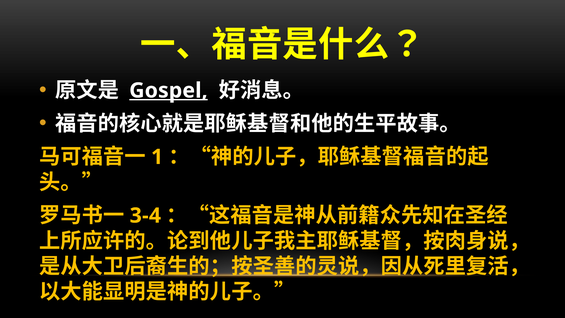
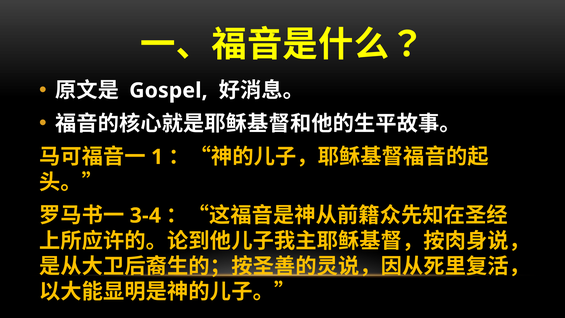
Gospel underline: present -> none (168, 90)
